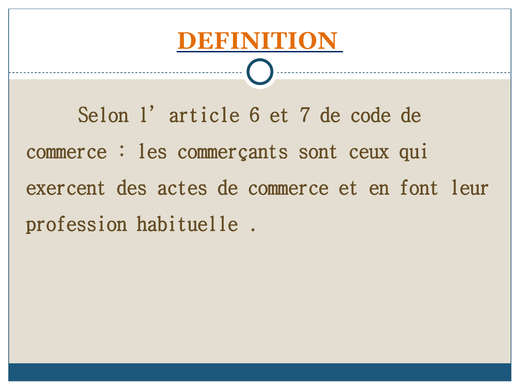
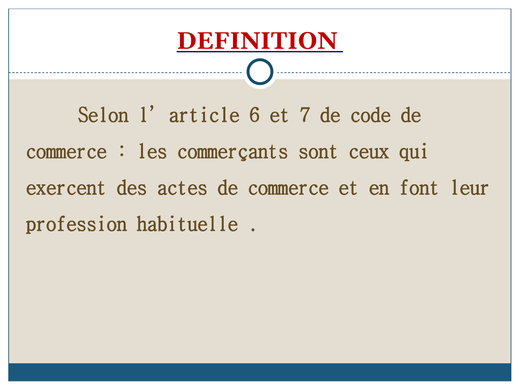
DEFINITION colour: orange -> red (257, 41)
